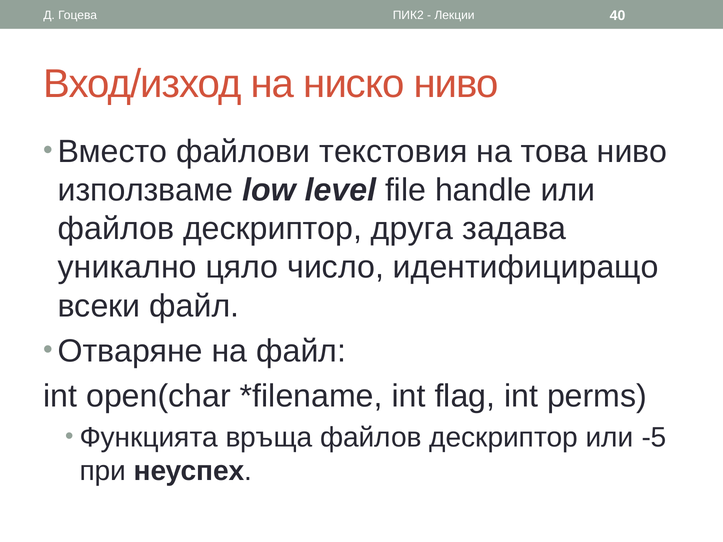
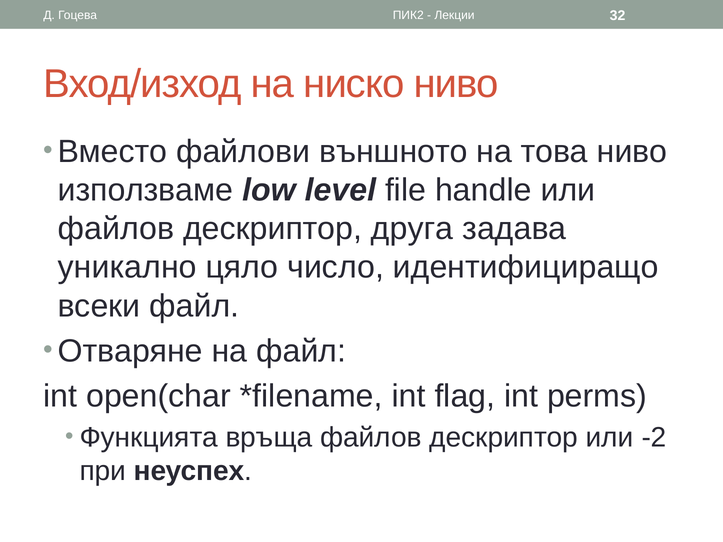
40: 40 -> 32 (618, 15)
текстовия: текстовия -> външното (393, 152)
-5: -5 -> -2 (654, 438)
